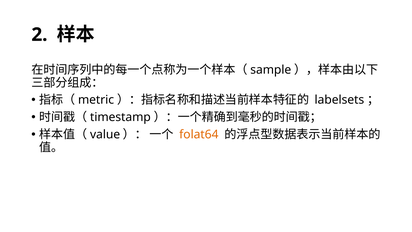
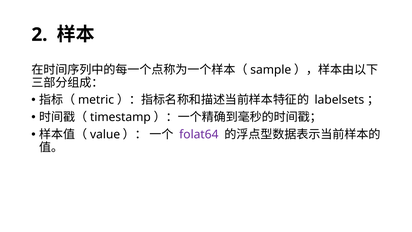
folat64 colour: orange -> purple (199, 134)
